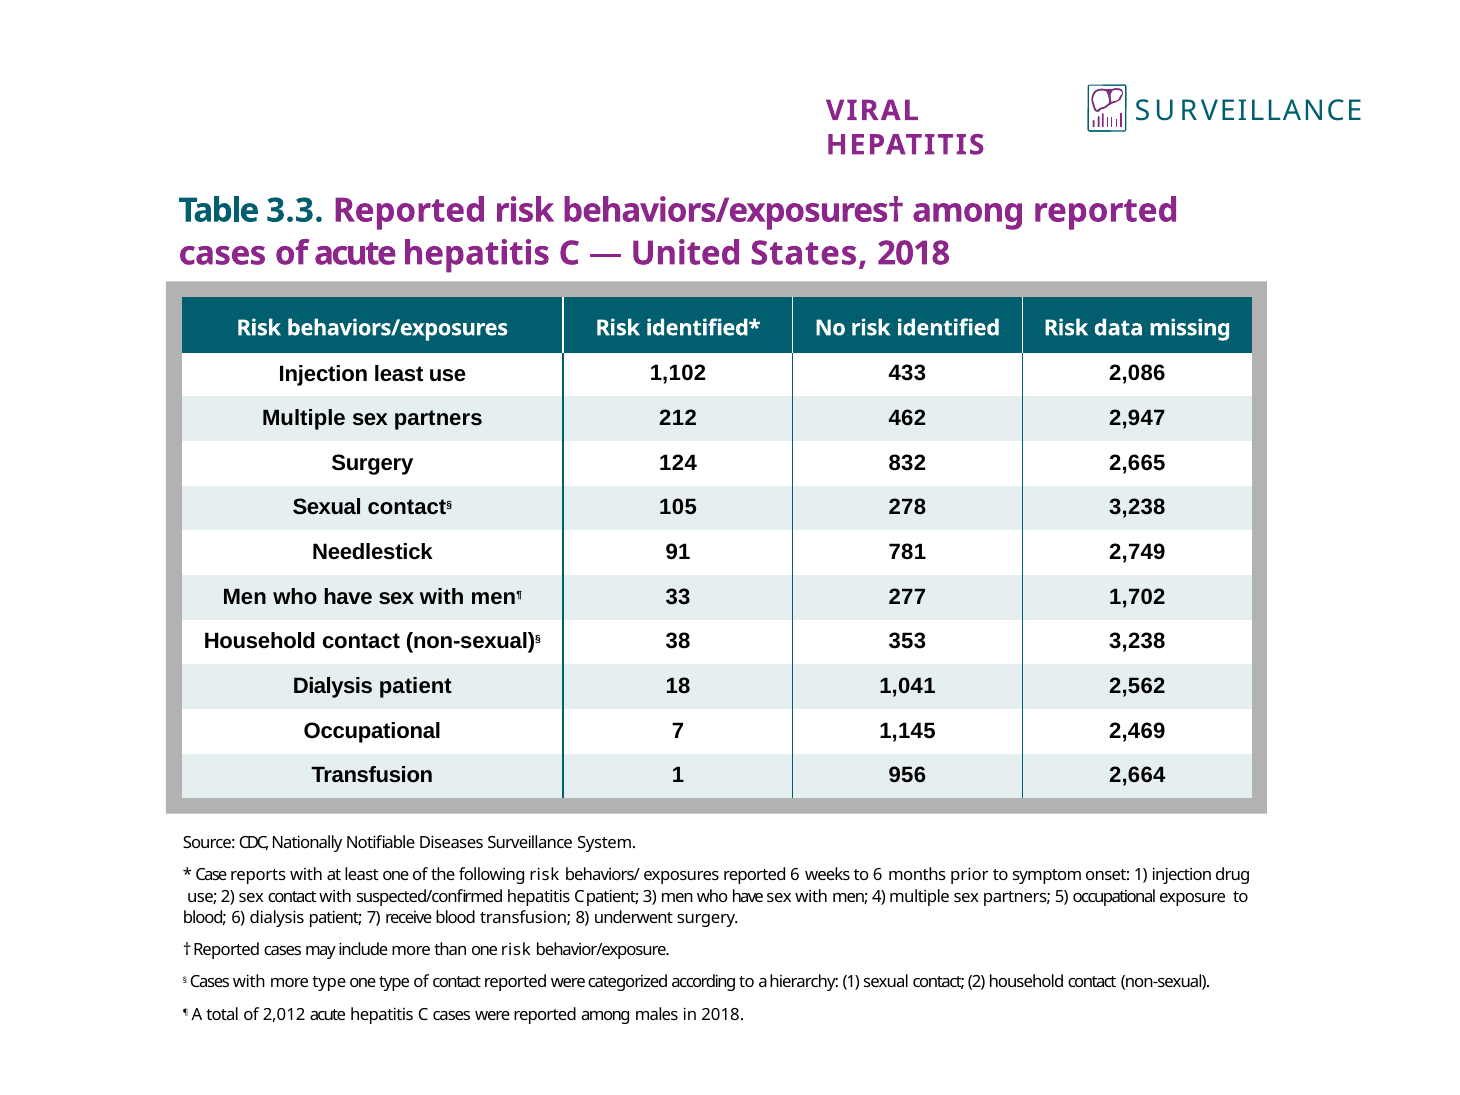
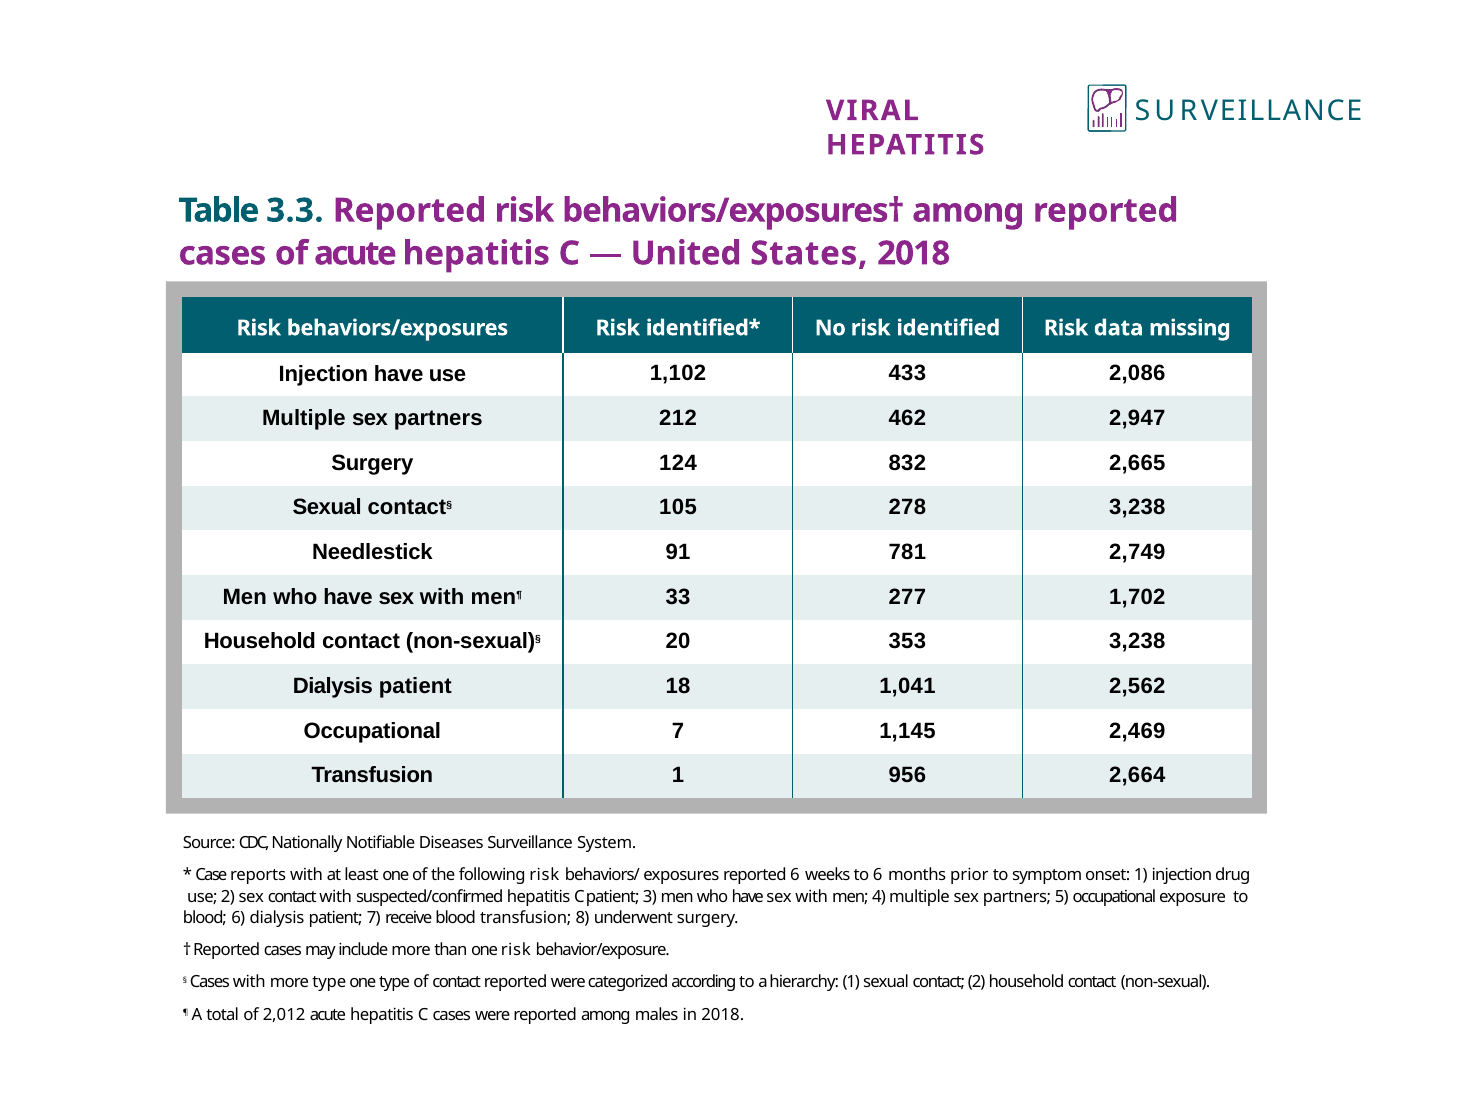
Injection least: least -> have (399, 374)
38: 38 -> 20 (678, 641)
